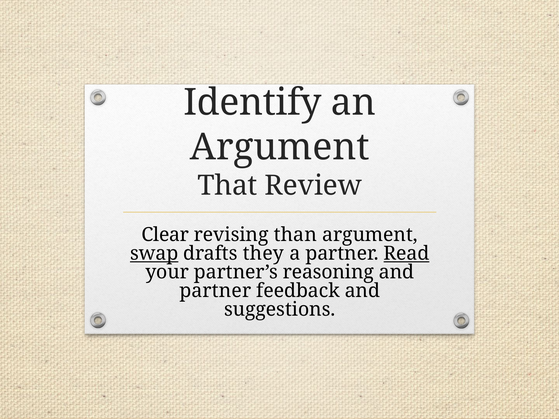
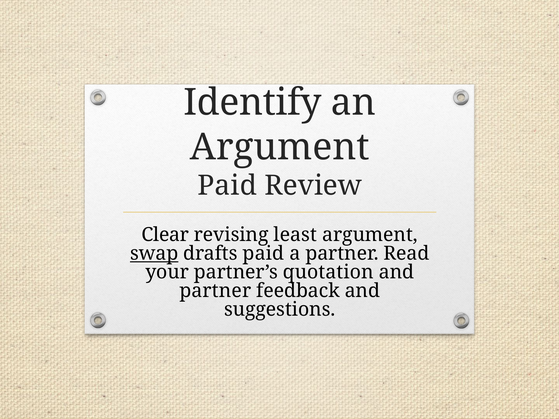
That: That -> Paid (227, 186)
than: than -> least (295, 235)
drafts they: they -> paid (263, 254)
Read underline: present -> none (407, 254)
reasoning: reasoning -> quotation (328, 272)
